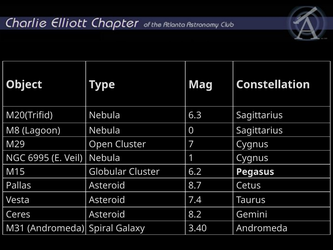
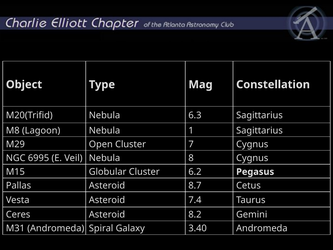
0: 0 -> 1 (191, 130)
1: 1 -> 8 (191, 158)
